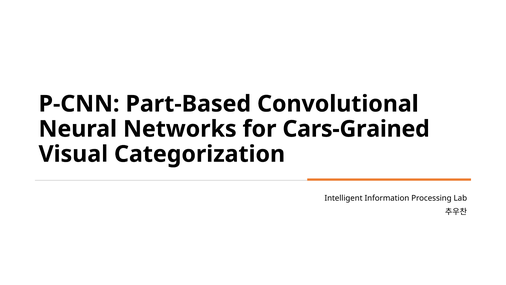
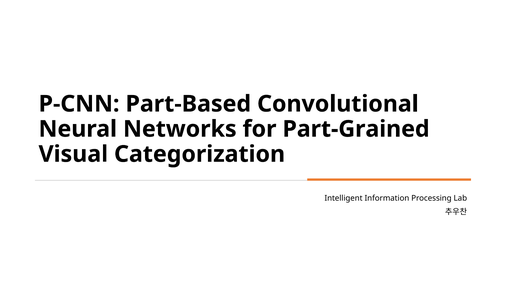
Cars-Grained: Cars-Grained -> Part-Grained (356, 129)
